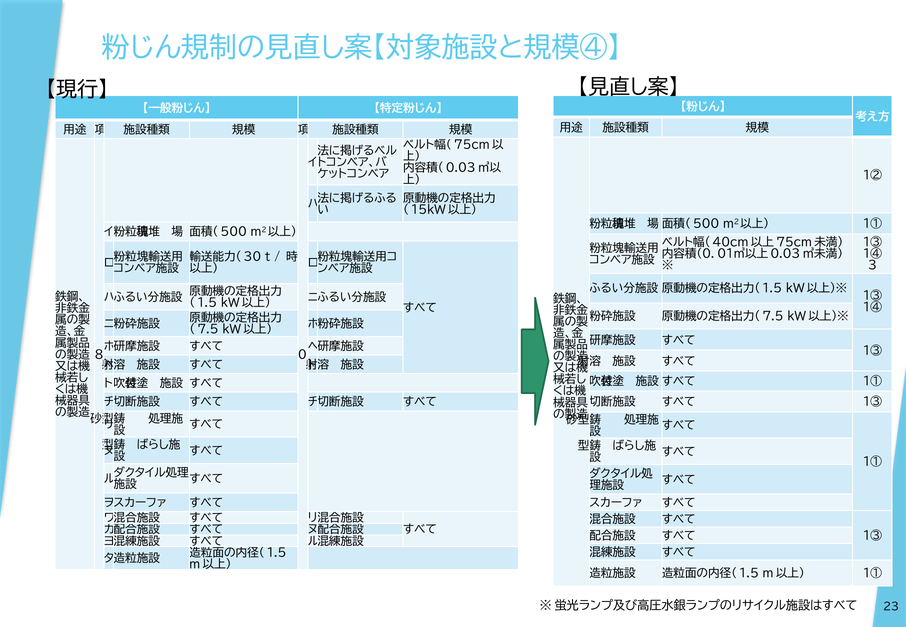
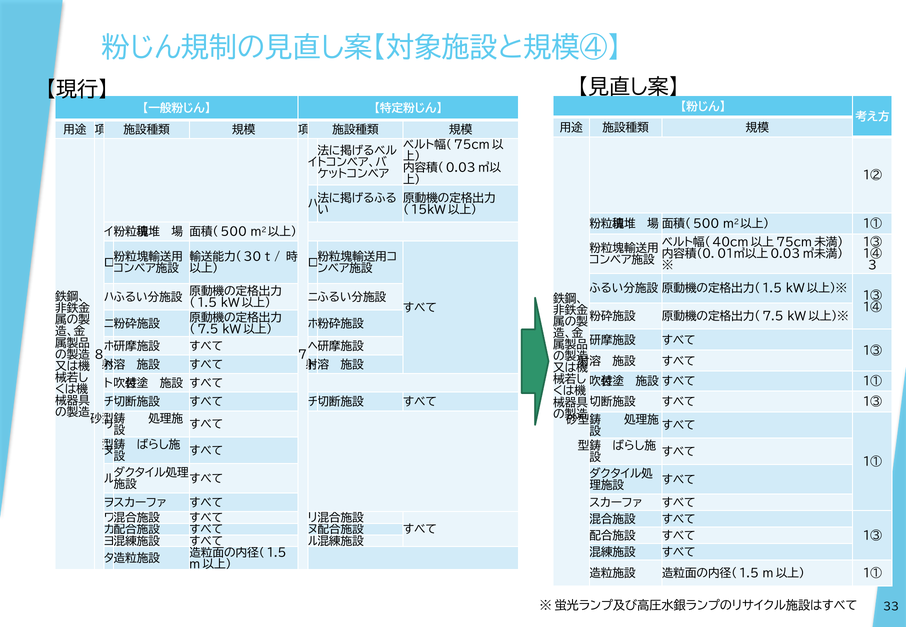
0: 0 -> 7 (302, 355)
23: 23 -> 33 (891, 607)
